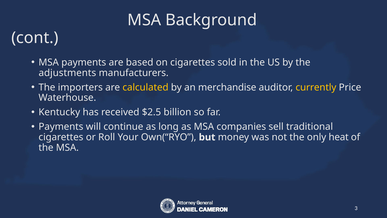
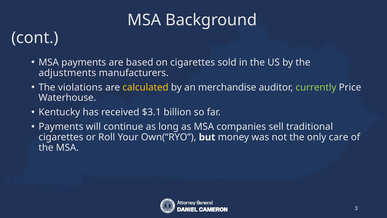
importers: importers -> violations (80, 87)
currently colour: yellow -> light green (316, 87)
$2.5: $2.5 -> $3.1 (151, 112)
heat: heat -> care (339, 137)
